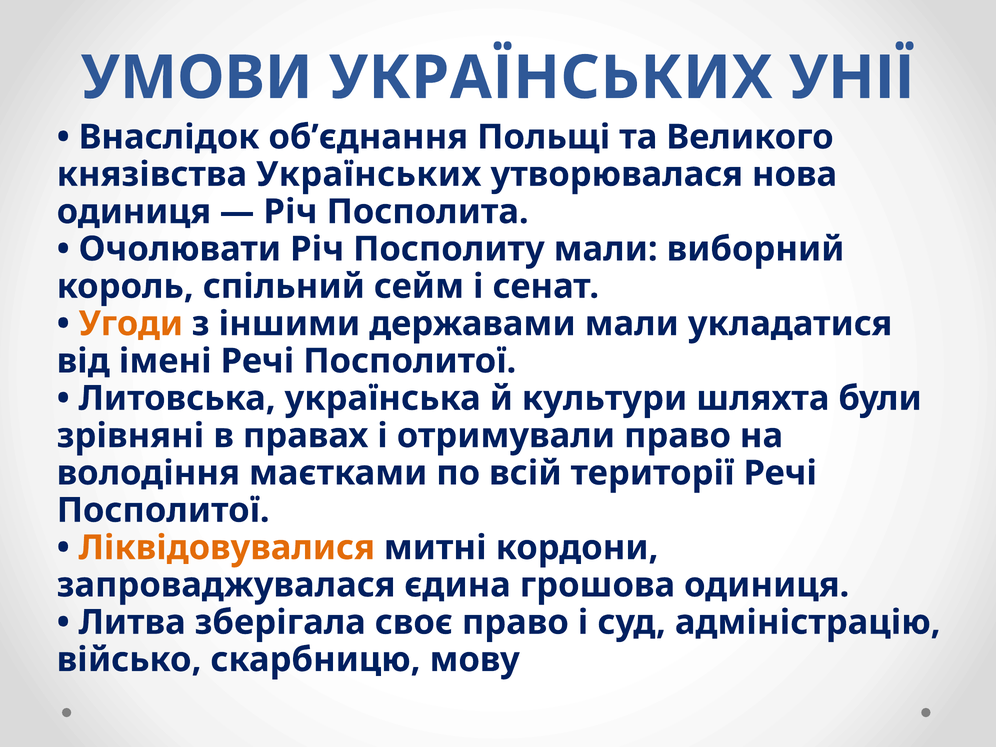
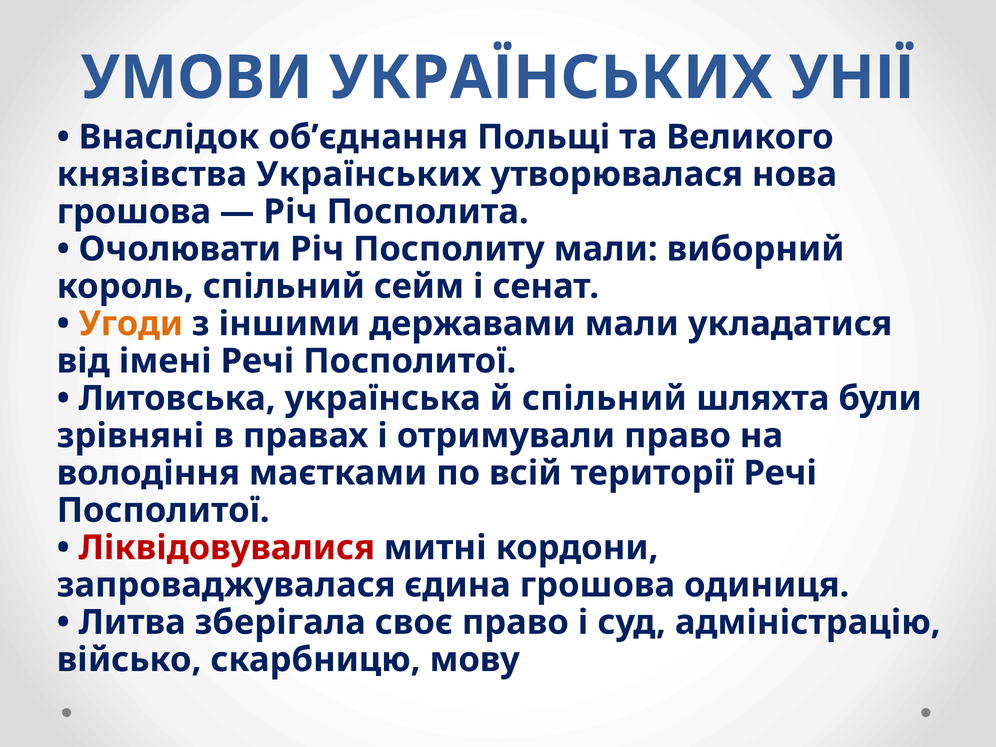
одиниця: одиниця -> грошова (134, 212)
й культури: культури -> спільний (604, 398)
Ліквідовувалися colour: orange -> red (227, 548)
